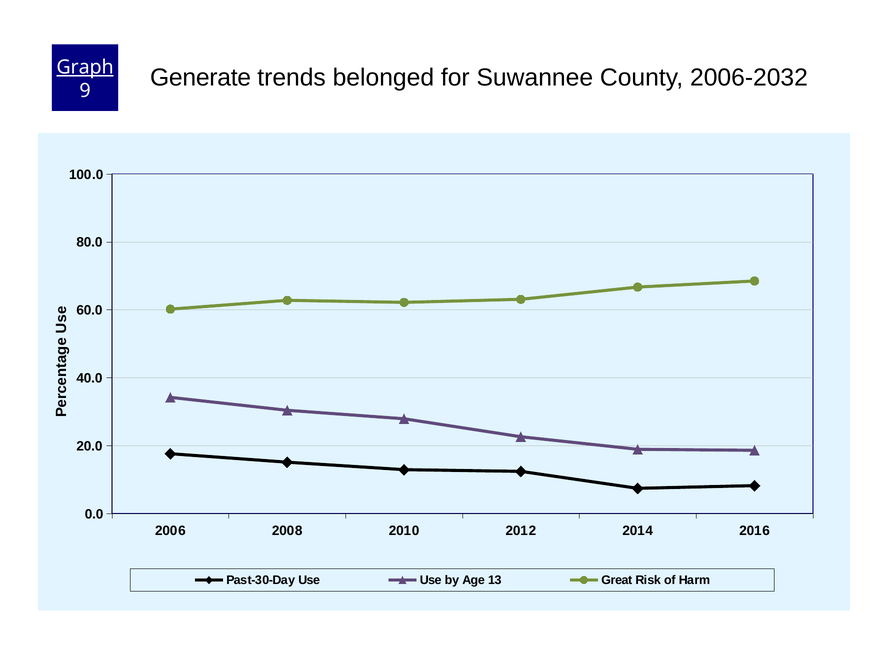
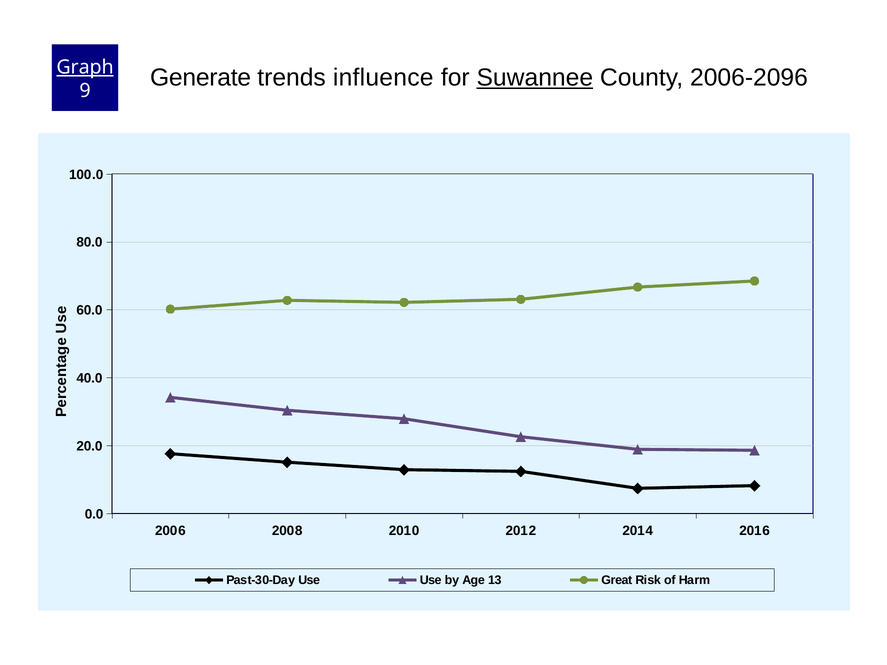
belonged: belonged -> influence (383, 78)
Suwannee underline: none -> present (535, 78)
2006-2032: 2006-2032 -> 2006-2096 (749, 78)
